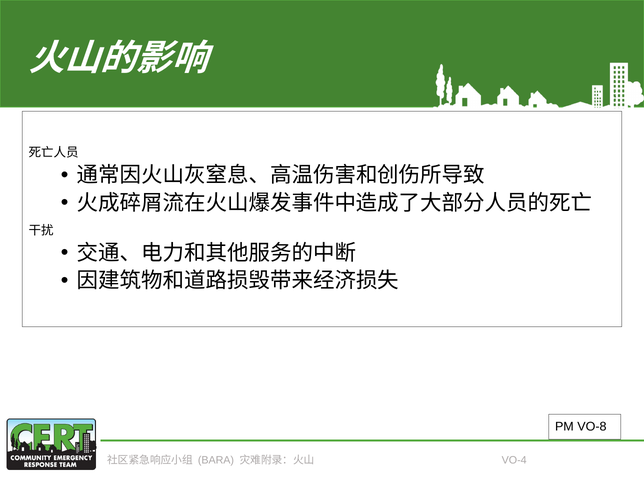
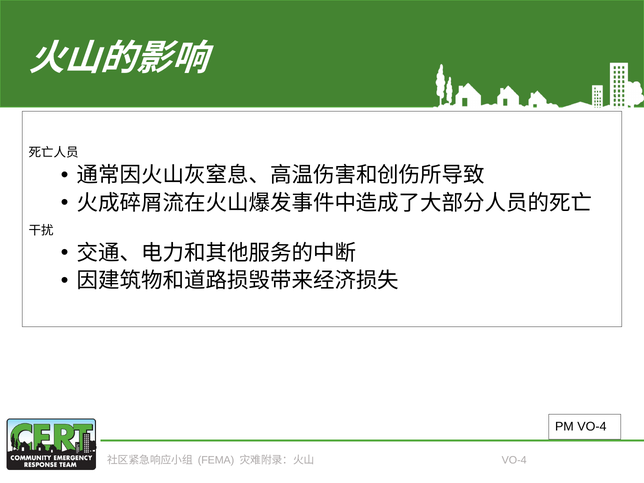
PM VO-8: VO-8 -> VO-4 (592, 427)
BARA: BARA -> FEMA (216, 460)
